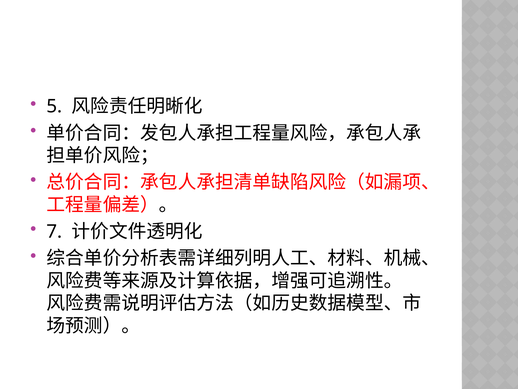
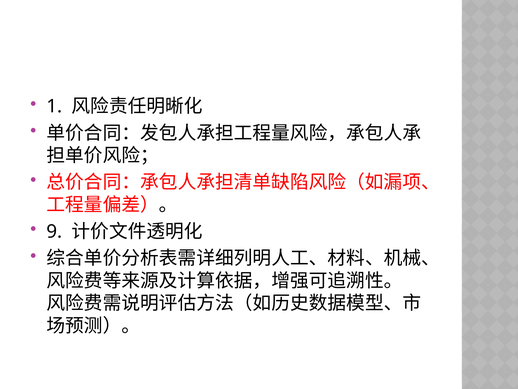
5: 5 -> 1 (54, 106)
7: 7 -> 9 (54, 231)
